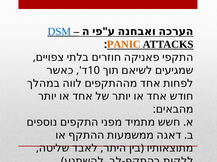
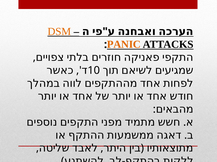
DSM colour: blue -> orange (59, 32)
